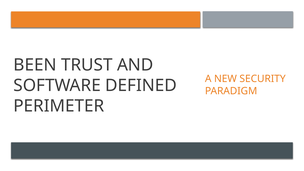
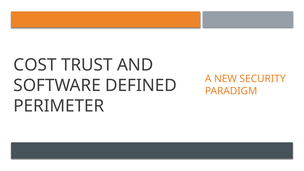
BEEN: BEEN -> COST (35, 65)
